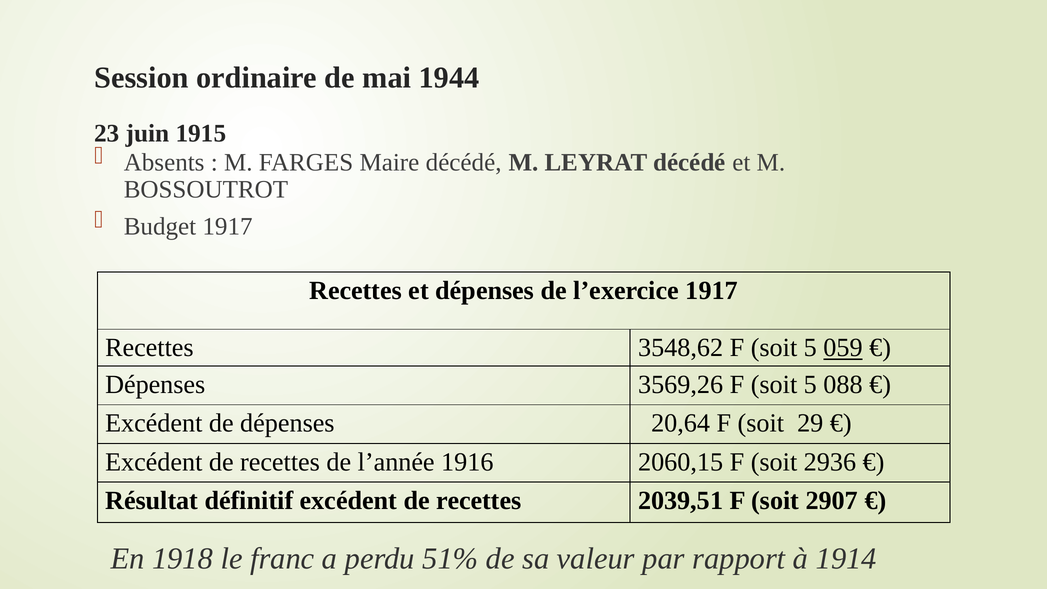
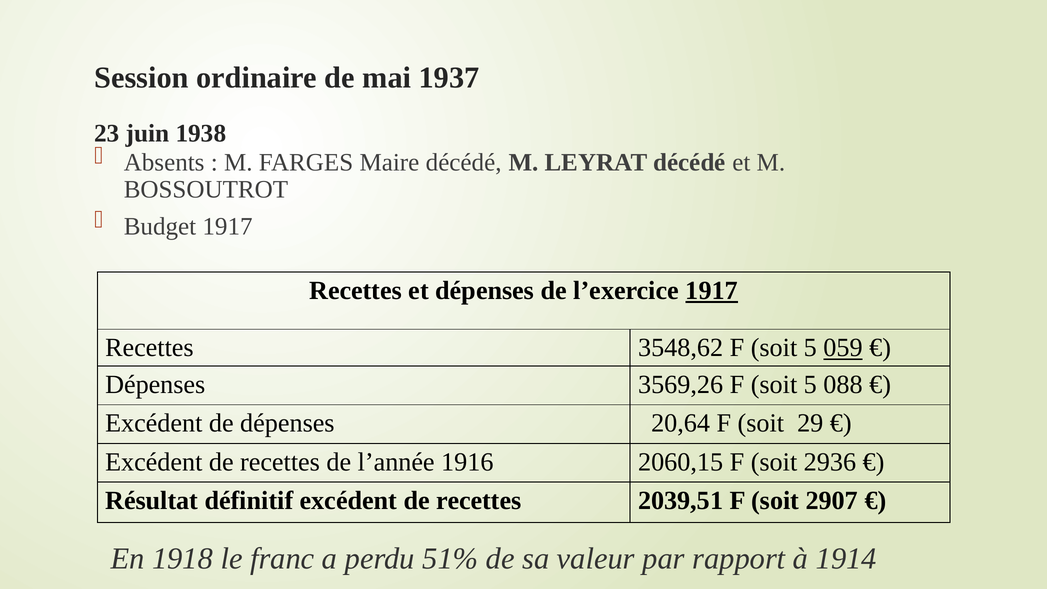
1944: 1944 -> 1937 (449, 78)
1915: 1915 -> 1938 (201, 134)
1917 underline: none -> present (712, 291)
